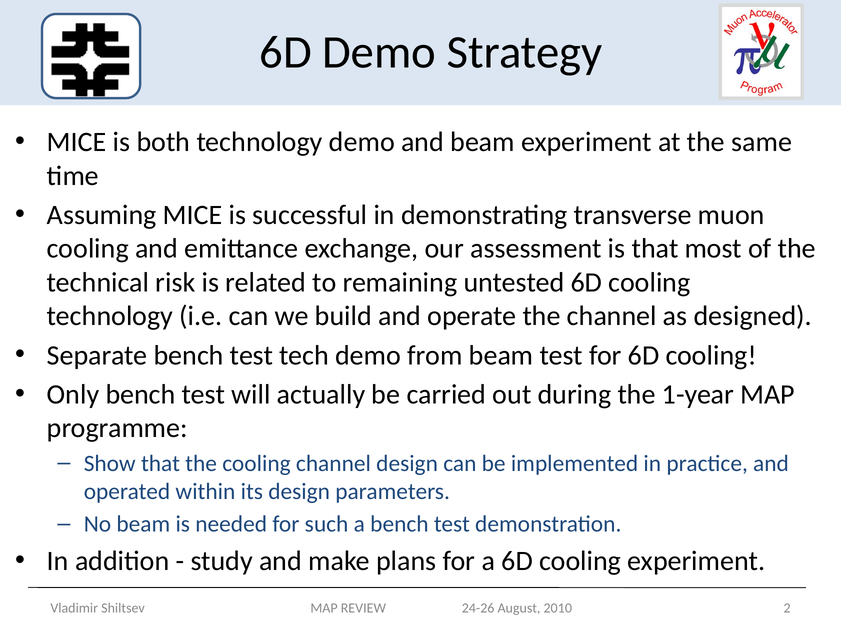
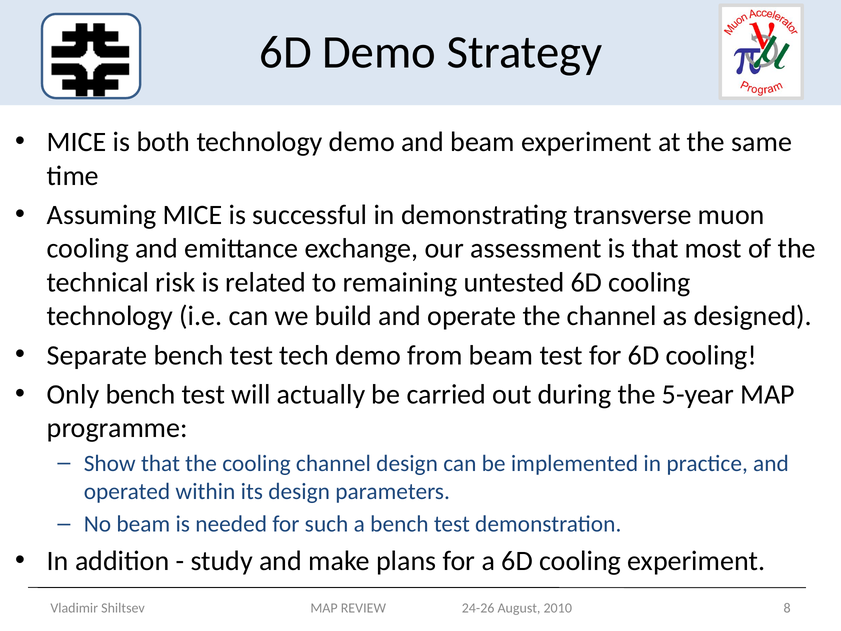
1-year: 1-year -> 5-year (698, 394)
2: 2 -> 8 (787, 608)
